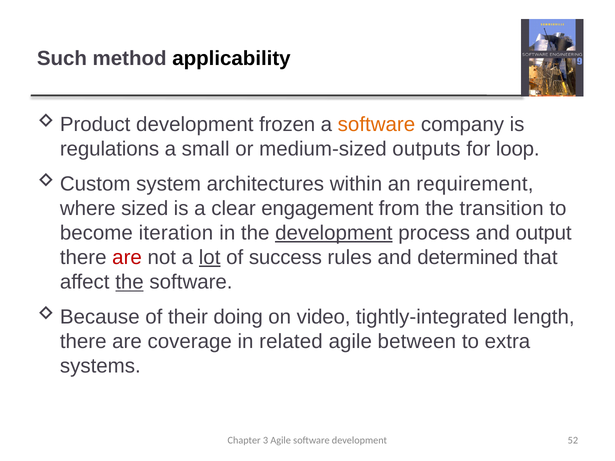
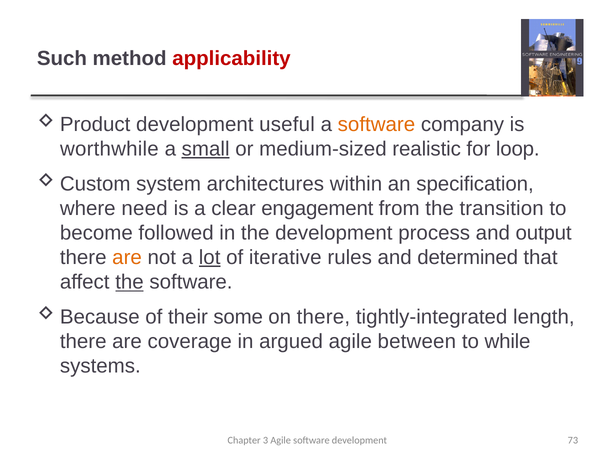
applicability colour: black -> red (231, 58)
frozen: frozen -> useful (287, 124)
regulations: regulations -> worthwhile (109, 149)
small underline: none -> present (206, 149)
outputs: outputs -> realistic (427, 149)
requirement: requirement -> specification (475, 184)
sized: sized -> need (145, 208)
iteration: iteration -> followed (176, 233)
development underline: present -> none (334, 233)
are colour: red -> orange (127, 258)
success: success -> iterative (285, 258)
doing: doing -> some (238, 317)
on video: video -> there (323, 317)
related: related -> argued (291, 342)
extra: extra -> while (508, 342)
52: 52 -> 73 (573, 440)
